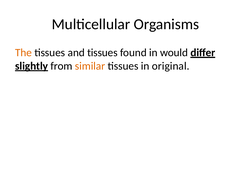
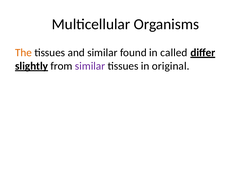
and tissues: tissues -> similar (102, 53)
would: would -> called (174, 53)
similar colour: orange -> purple (90, 66)
